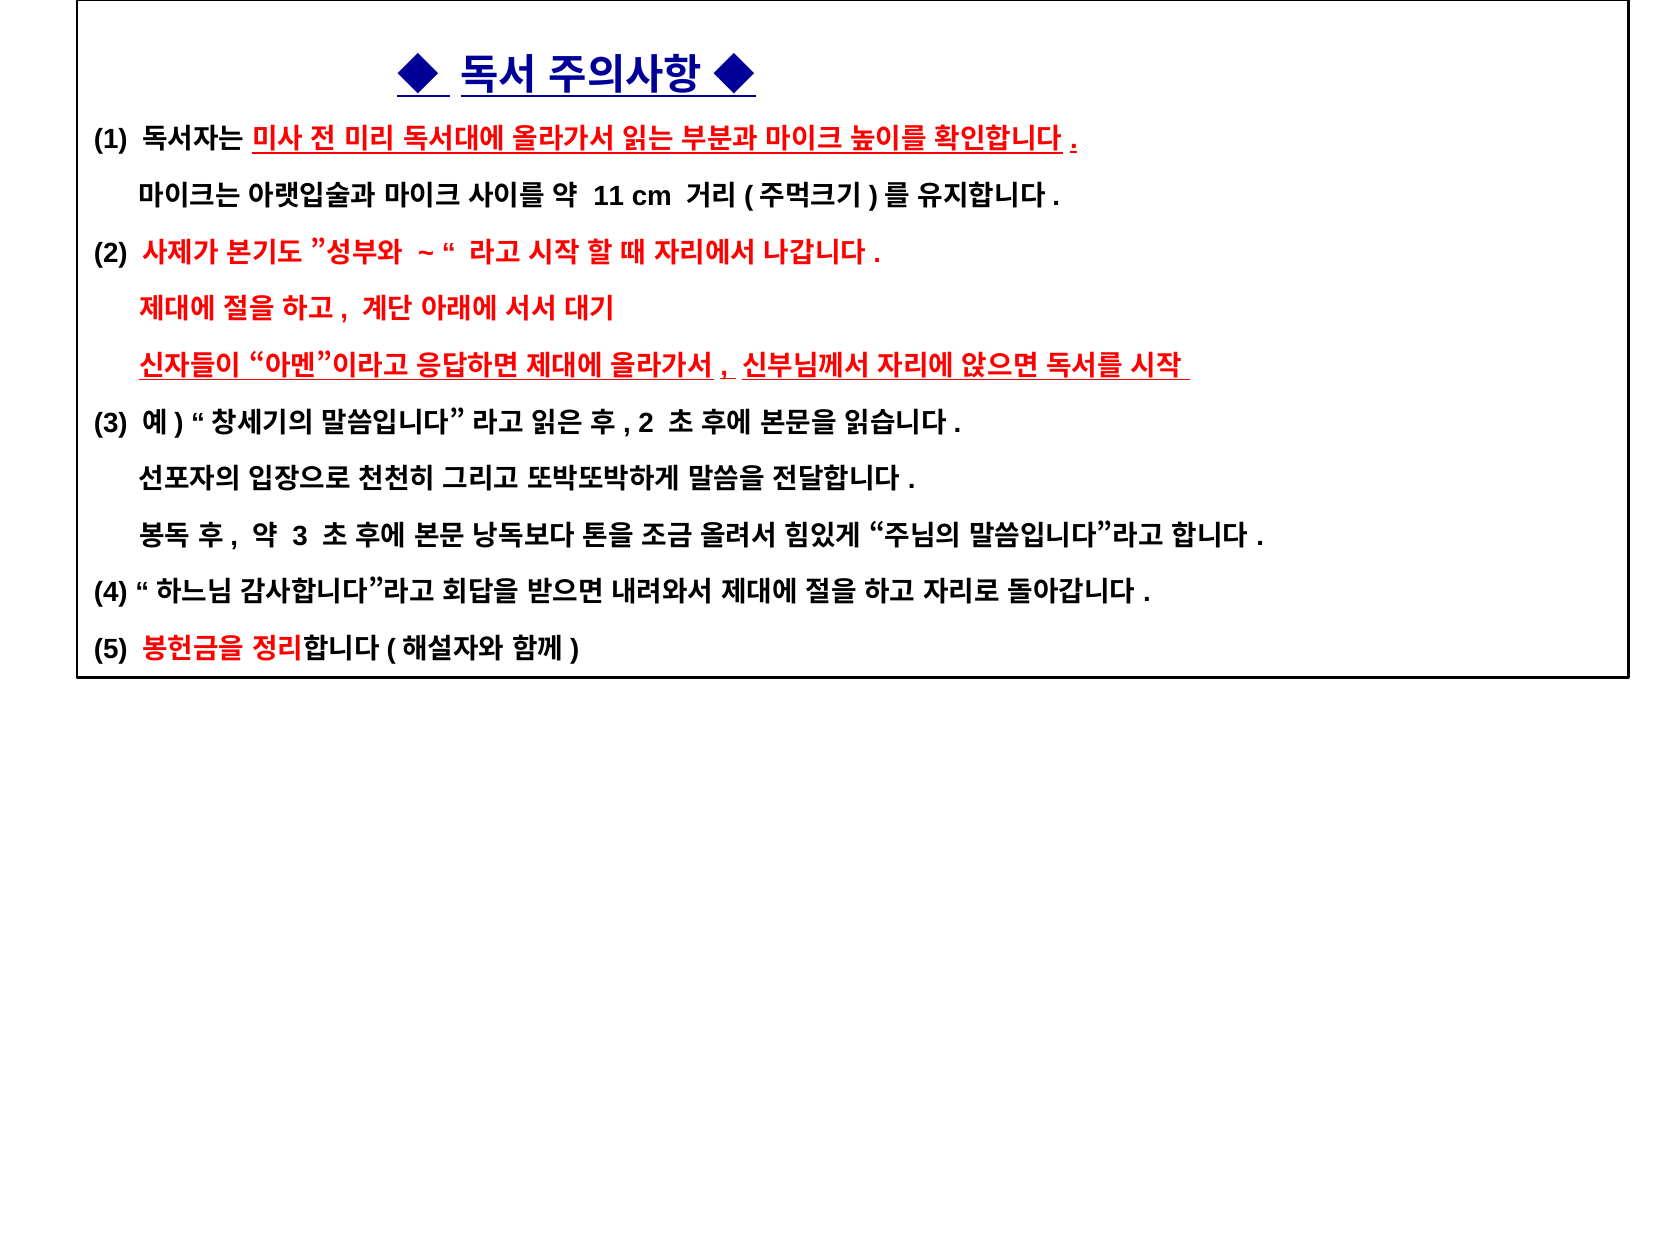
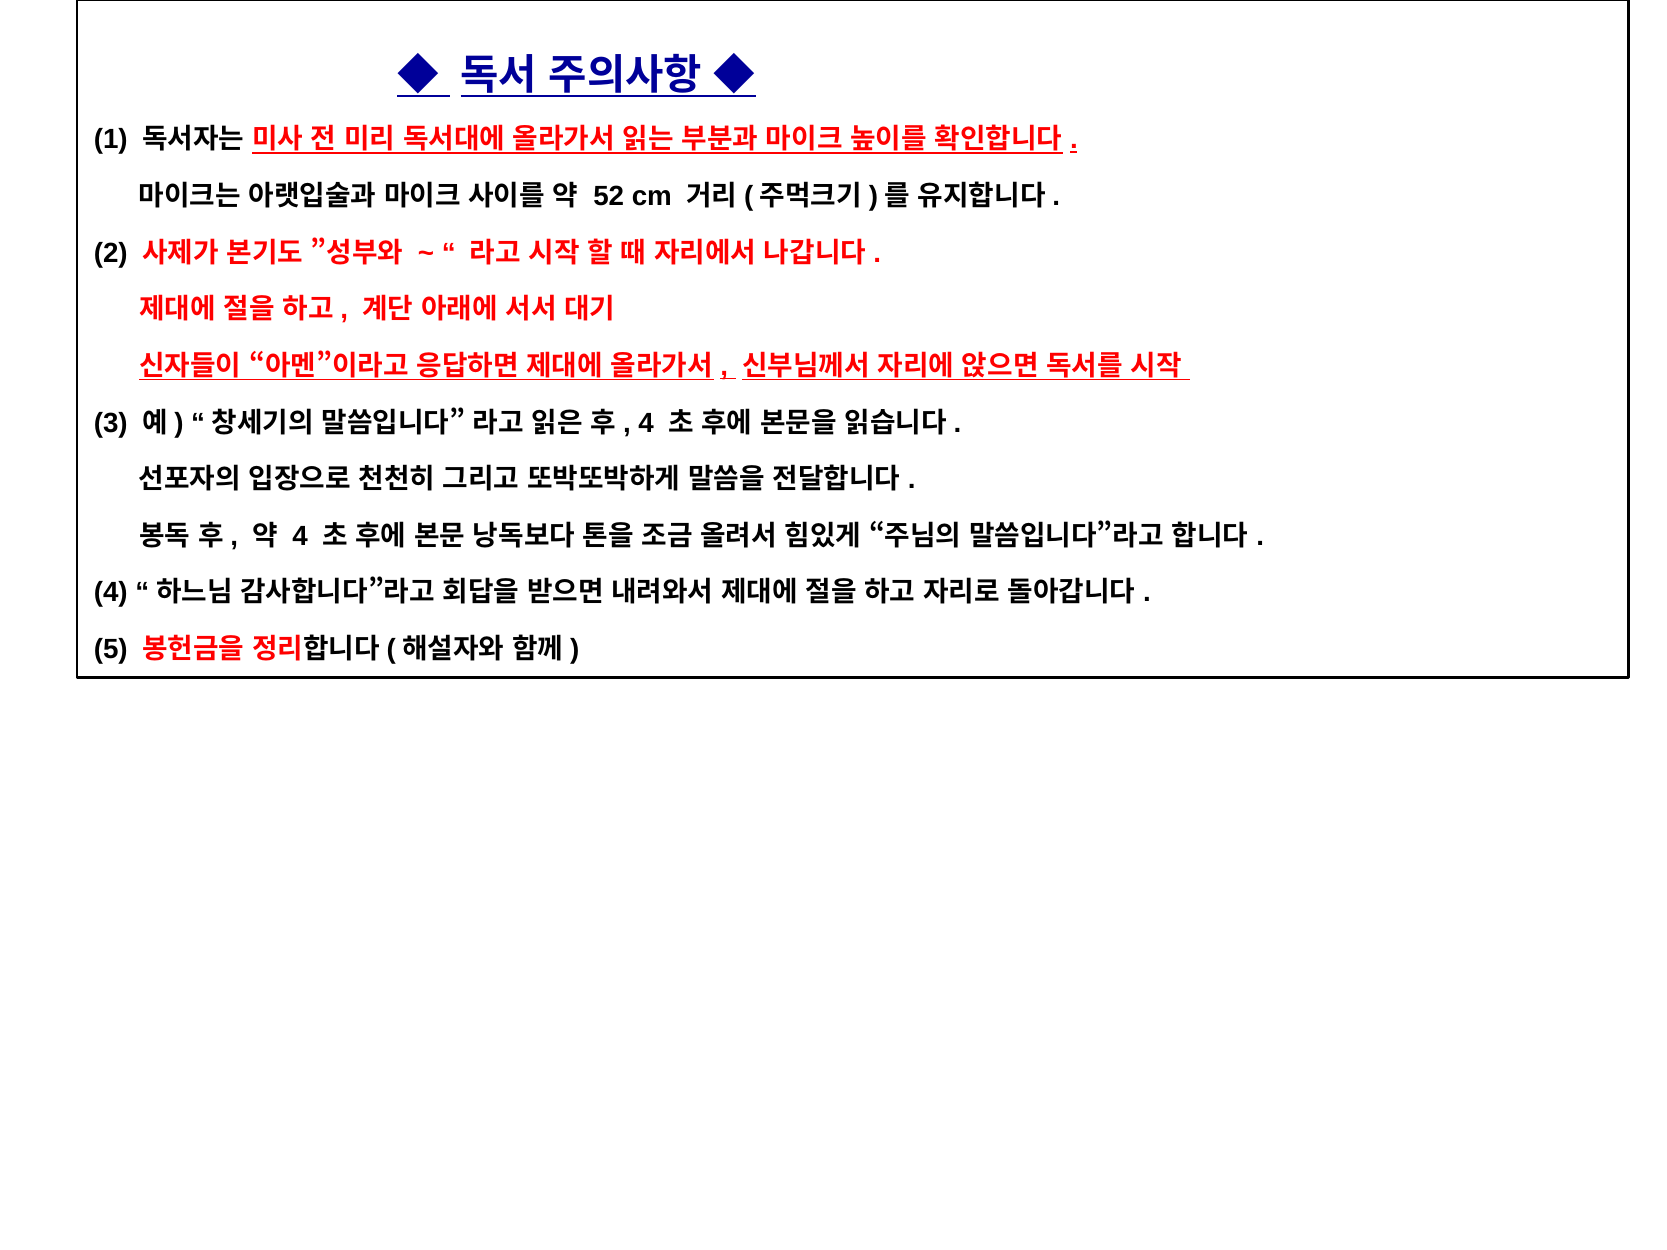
11: 11 -> 52 (609, 196)
2: 2 -> 4 (646, 423)
3: 3 -> 4 (300, 536)
